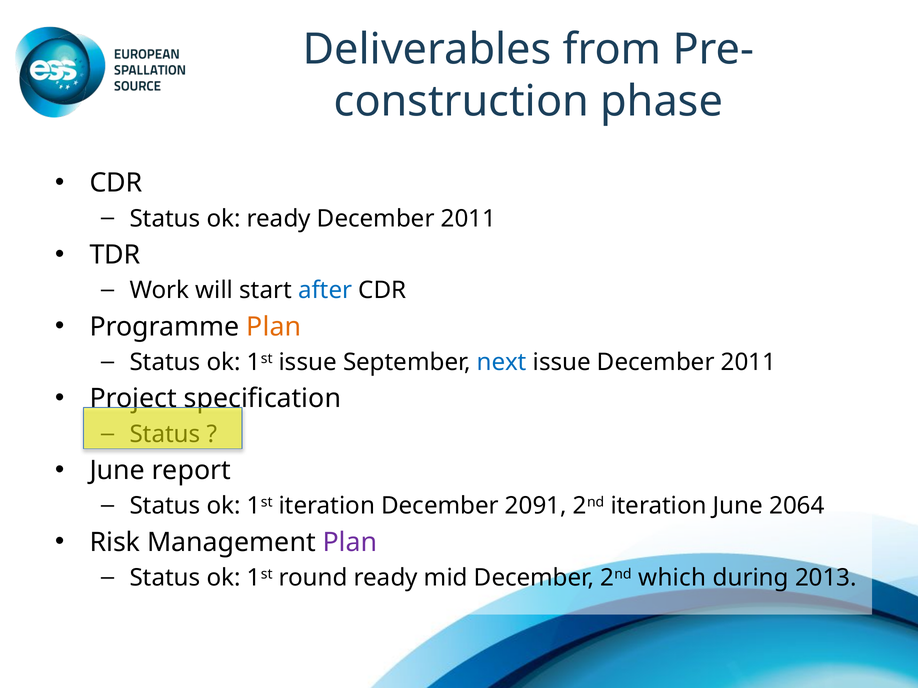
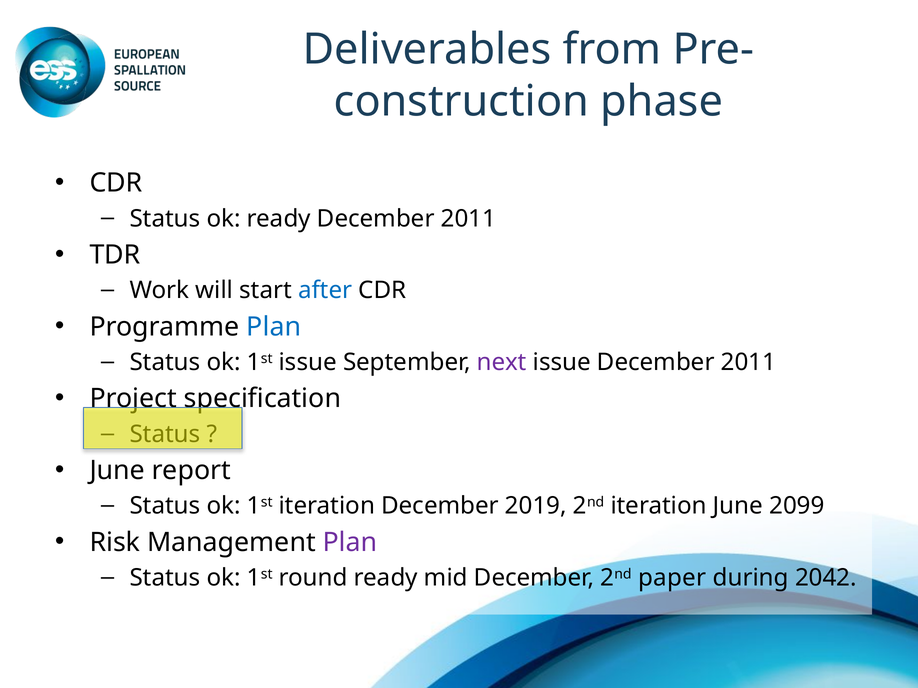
Plan colour: orange -> blue (274, 327)
next colour: blue -> purple (502, 362)
2091: 2091 -> 2019 (536, 506)
2064: 2064 -> 2099 (797, 506)
which: which -> paper (672, 578)
2013: 2013 -> 2042 (826, 578)
